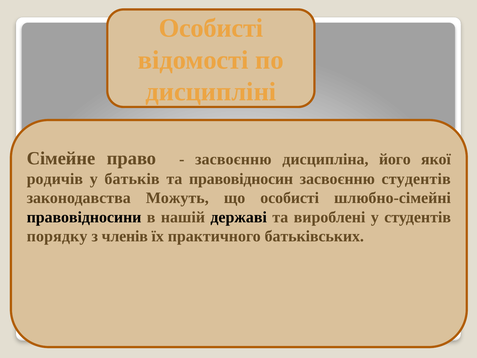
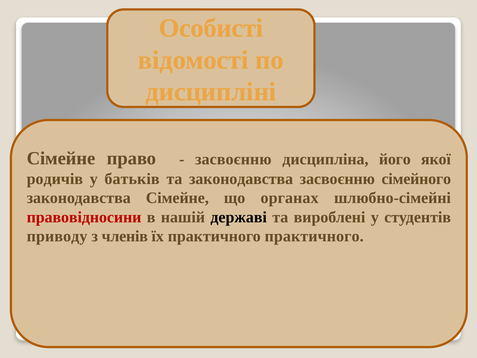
та правовідносин: правовідносин -> законодавства (241, 179)
засвоєнню студентів: студентів -> сімейного (416, 179)
законодавства Можуть: Можуть -> Сімейне (177, 198)
що особисті: особисті -> органах (290, 198)
правовідносини colour: black -> red (84, 217)
порядку: порядку -> приводу (57, 236)
практичного батьківських: батьківських -> практичного (314, 236)
